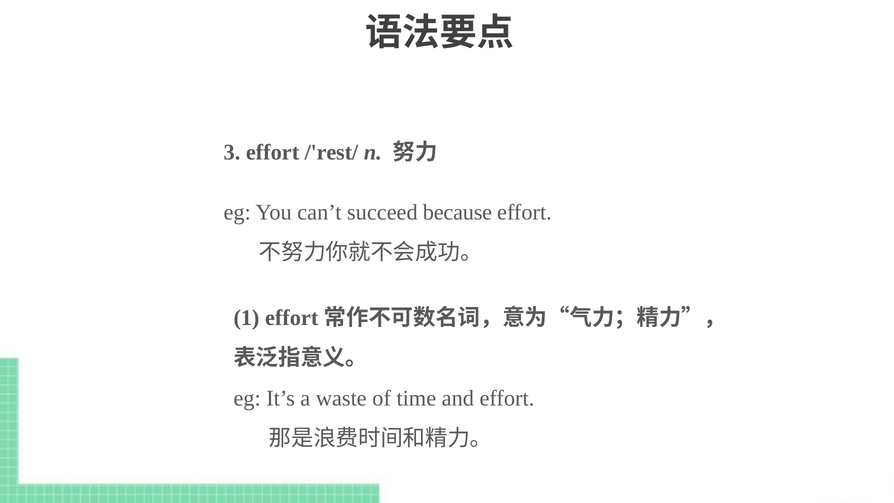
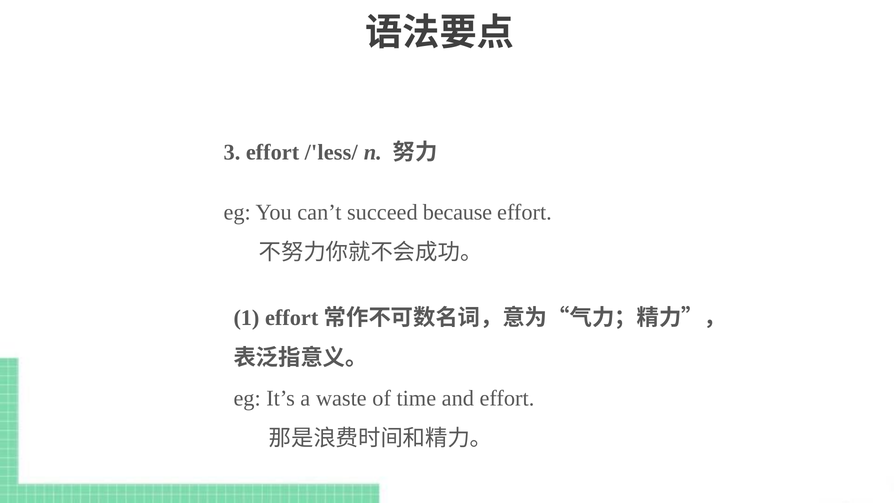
/'rest/: /'rest/ -> /'less/ (331, 153)
